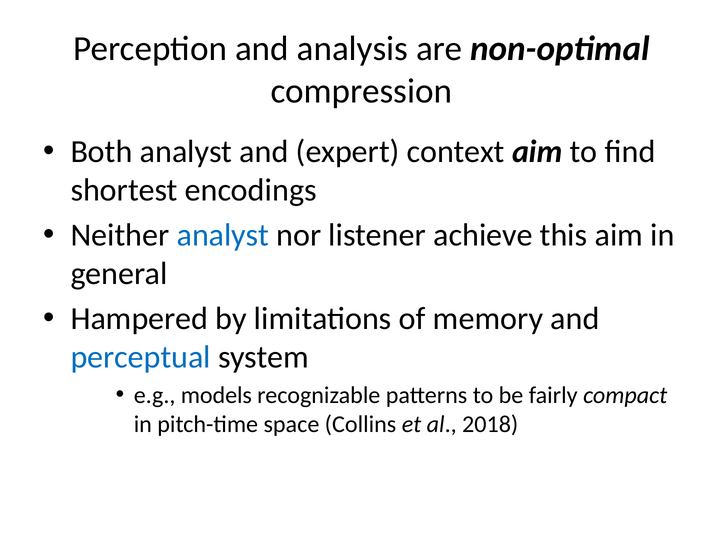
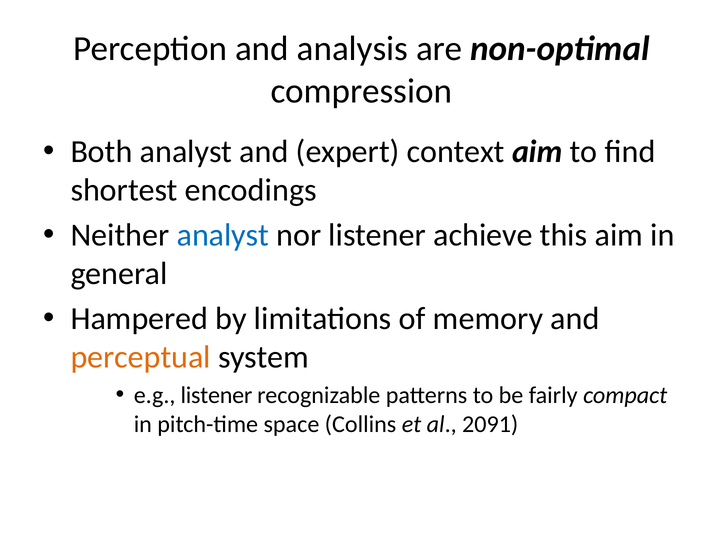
perceptual colour: blue -> orange (141, 357)
e.g models: models -> listener (216, 395)
2018: 2018 -> 2091 (490, 424)
